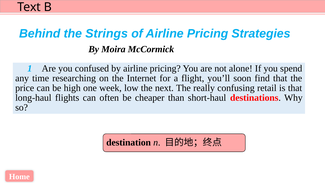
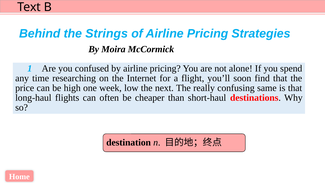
retail: retail -> same (267, 88)
